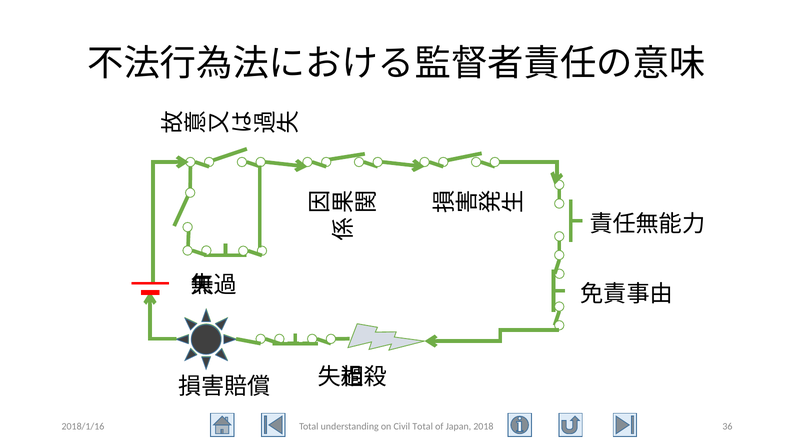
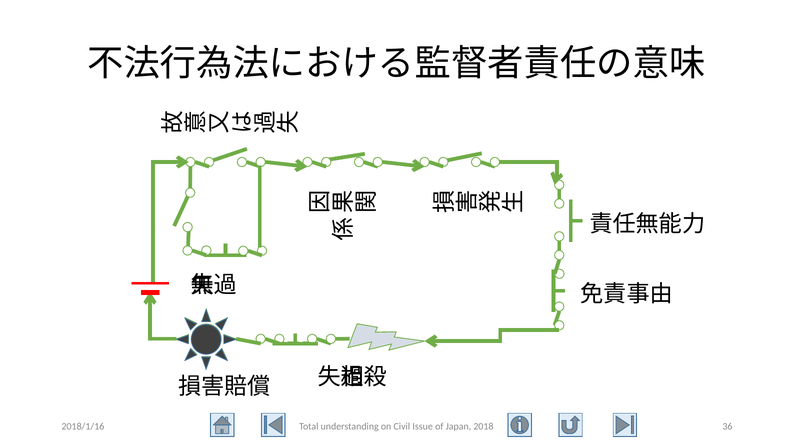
Civil Total: Total -> Issue (423, 427)
